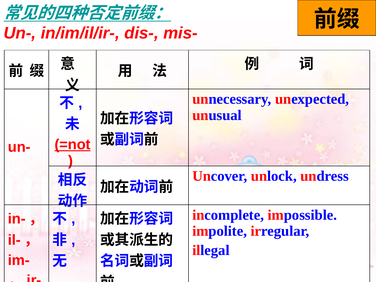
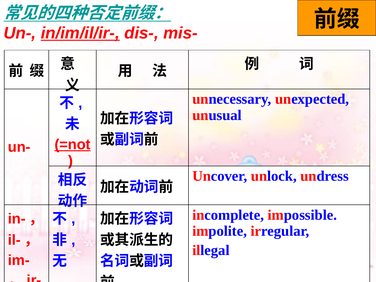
in/im/il/ir- underline: none -> present (80, 33)
